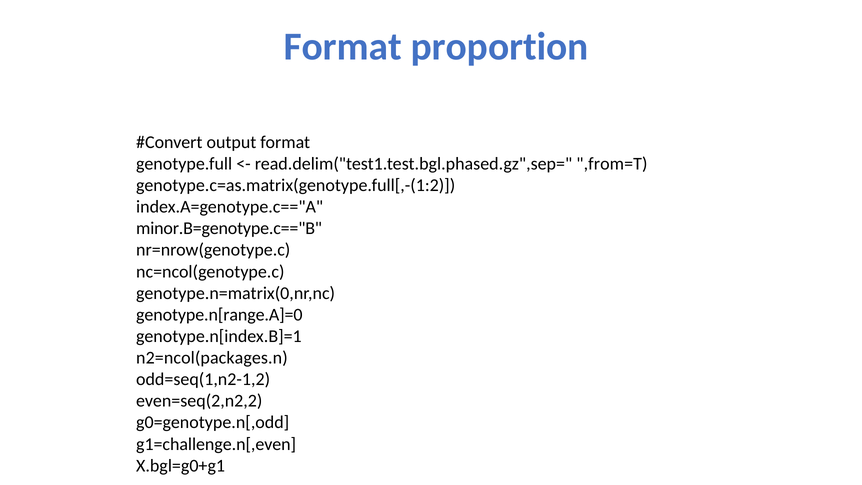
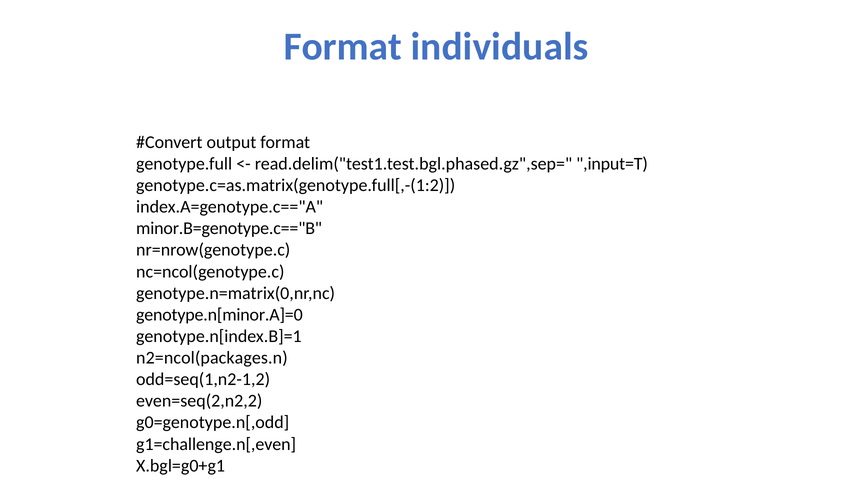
proportion: proportion -> individuals (500, 47)
,from=T: ,from=T -> ,input=T (612, 164)
genotype.n[range.A]=0: genotype.n[range.A]=0 -> genotype.n[minor.A]=0 (219, 315)
